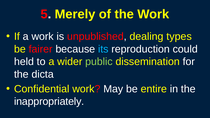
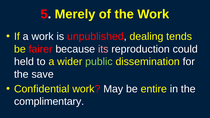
types: types -> tends (179, 37)
its colour: light blue -> pink (103, 49)
dicta: dicta -> save (43, 74)
inappropriately: inappropriately -> complimentary (49, 102)
